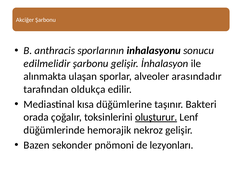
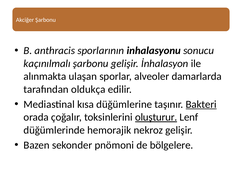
edilmelidir: edilmelidir -> kaçınılmalı (47, 64)
arasındadır: arasındadır -> damarlarda (197, 77)
Bakteri underline: none -> present (201, 105)
lezyonları: lezyonları -> bölgelere (172, 146)
